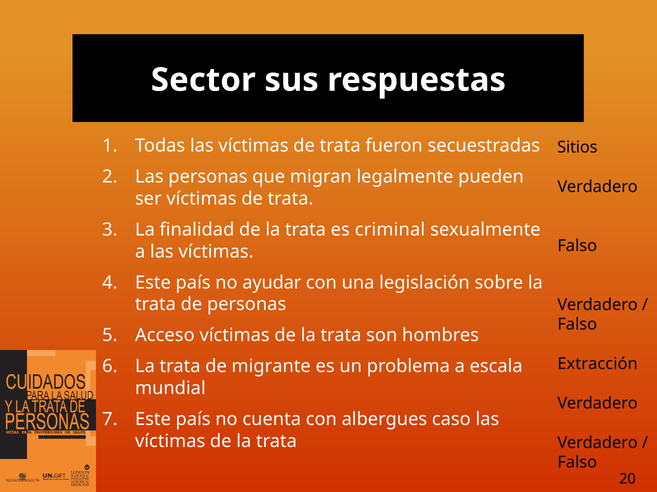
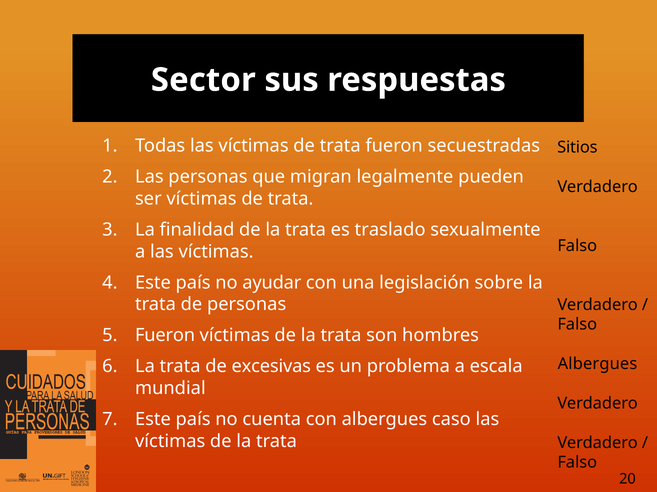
criminal: criminal -> traslado (390, 230)
Acceso: Acceso -> Fueron (165, 336)
Extracción: Extracción -> Albergues (597, 364)
migrante: migrante -> excesivas (271, 367)
